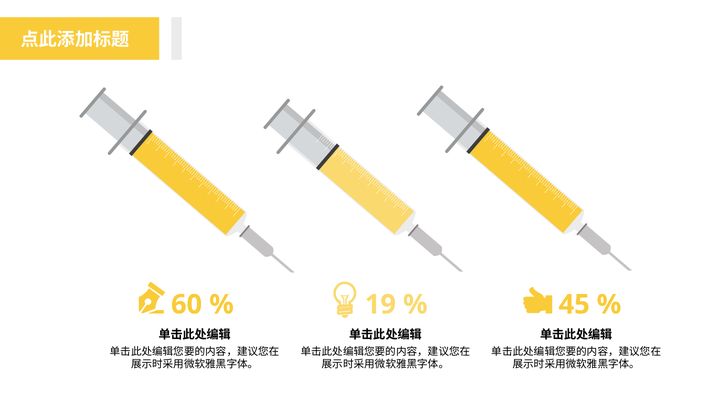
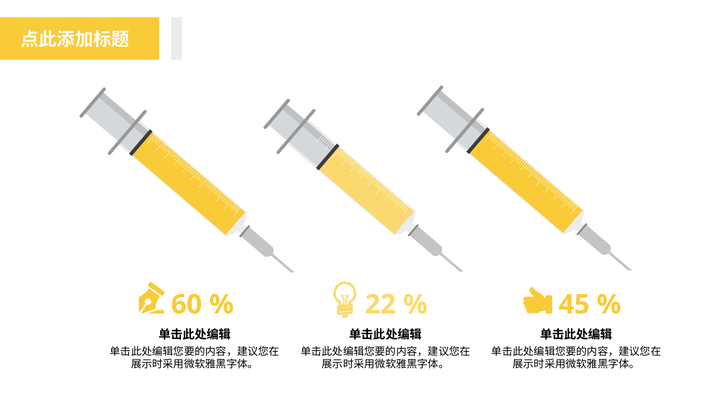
19: 19 -> 22 (380, 305)
